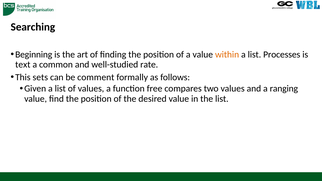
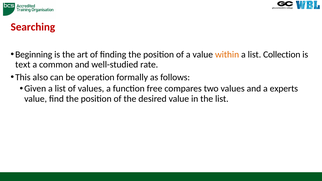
Searching colour: black -> red (33, 27)
Processes: Processes -> Collection (282, 54)
sets: sets -> also (40, 77)
comment: comment -> operation (96, 77)
ranging: ranging -> experts (284, 89)
